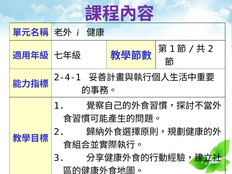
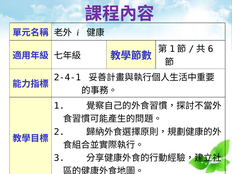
2: 2 -> 6 (211, 49)
